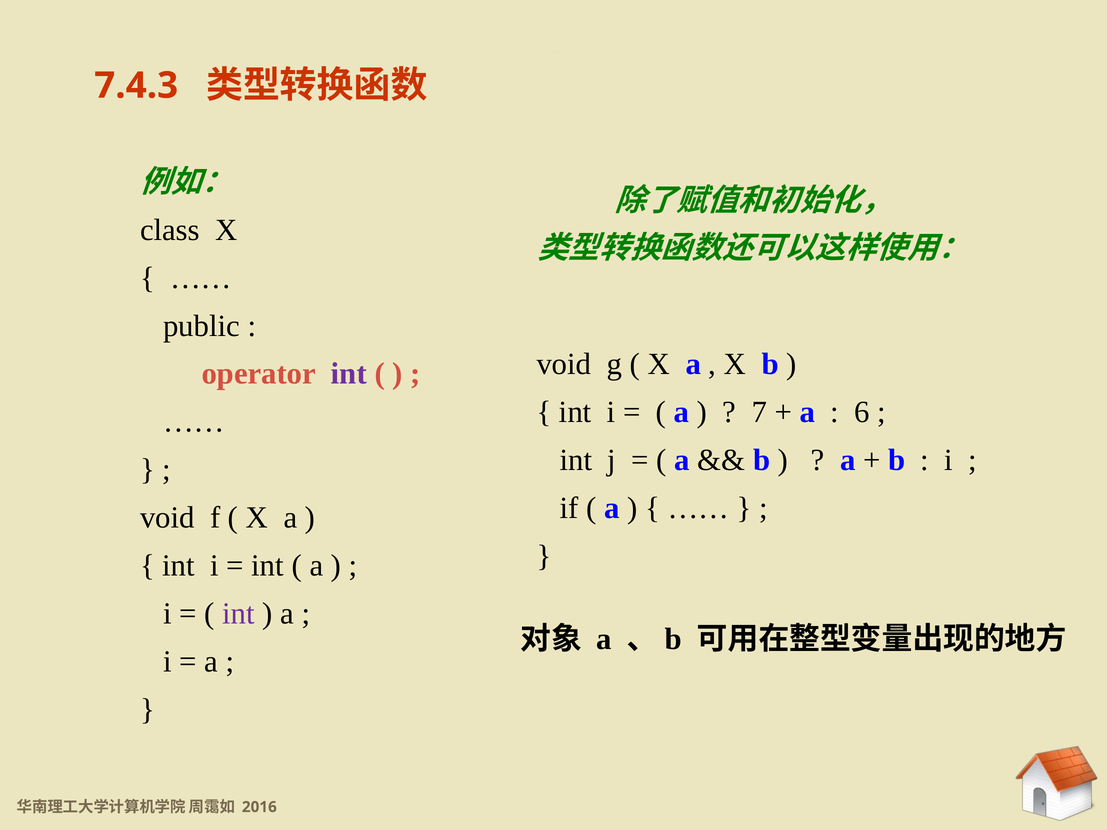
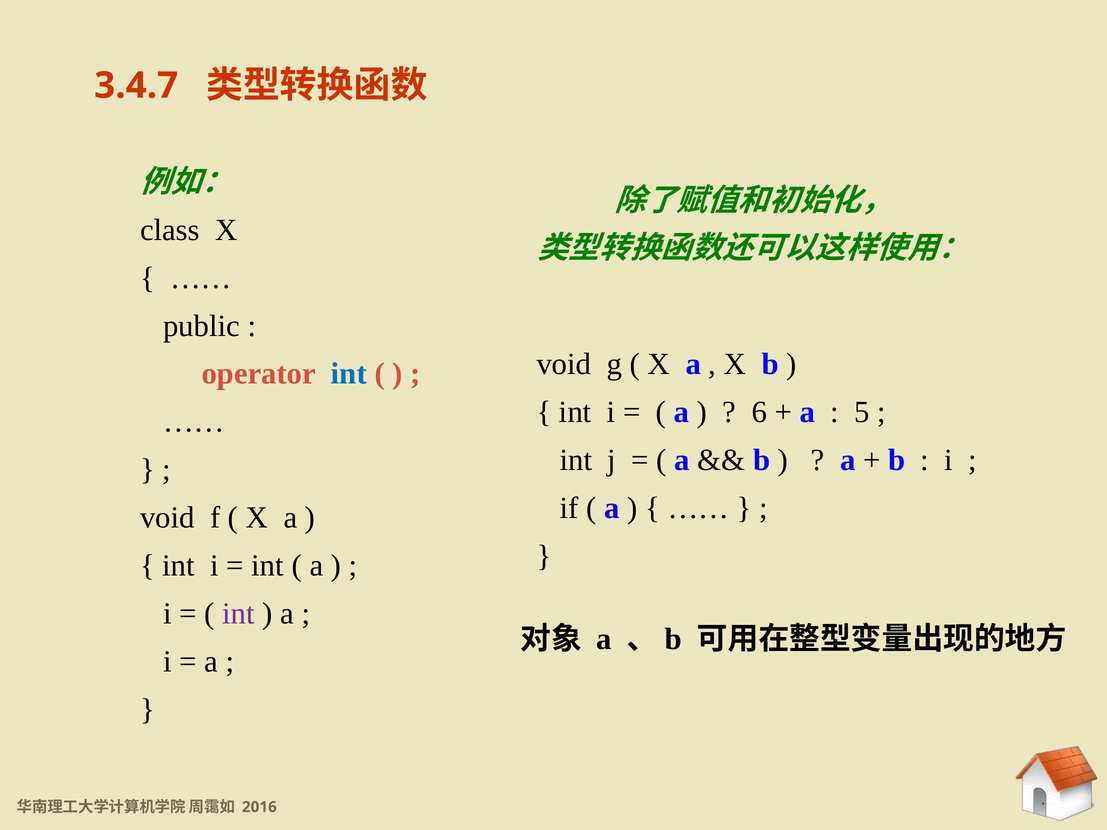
7.4.3: 7.4.3 -> 3.4.7 (136, 86)
int colour: purple -> blue (349, 374)
7: 7 -> 6 (759, 412)
6: 6 -> 5 (862, 412)
